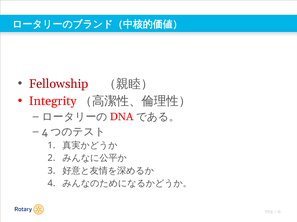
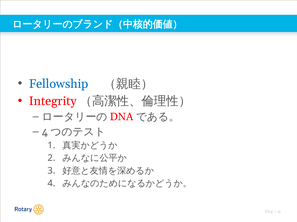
Fellowship colour: red -> blue (59, 84)
